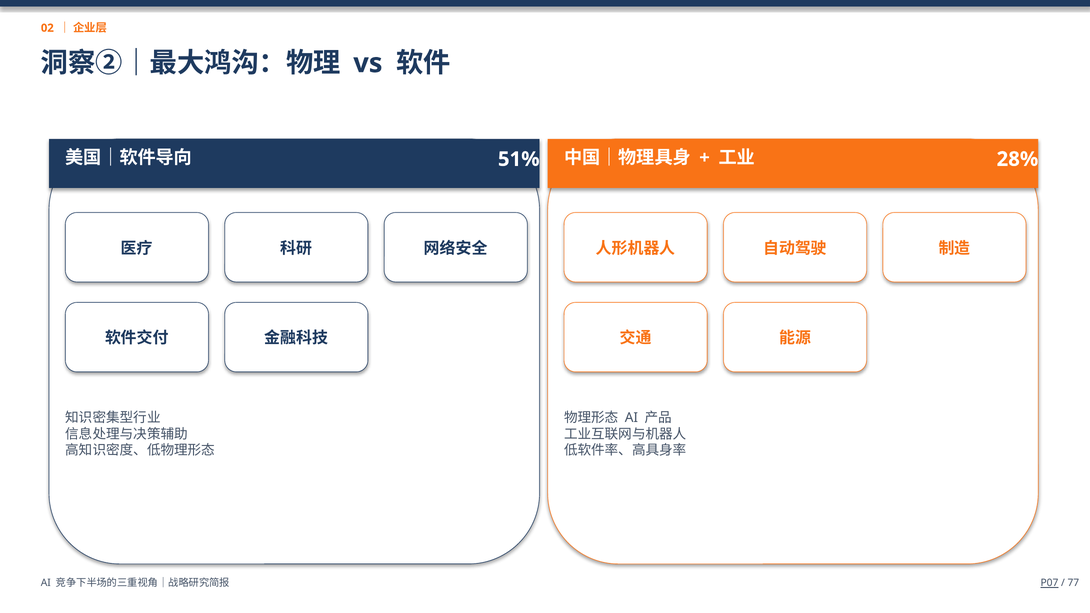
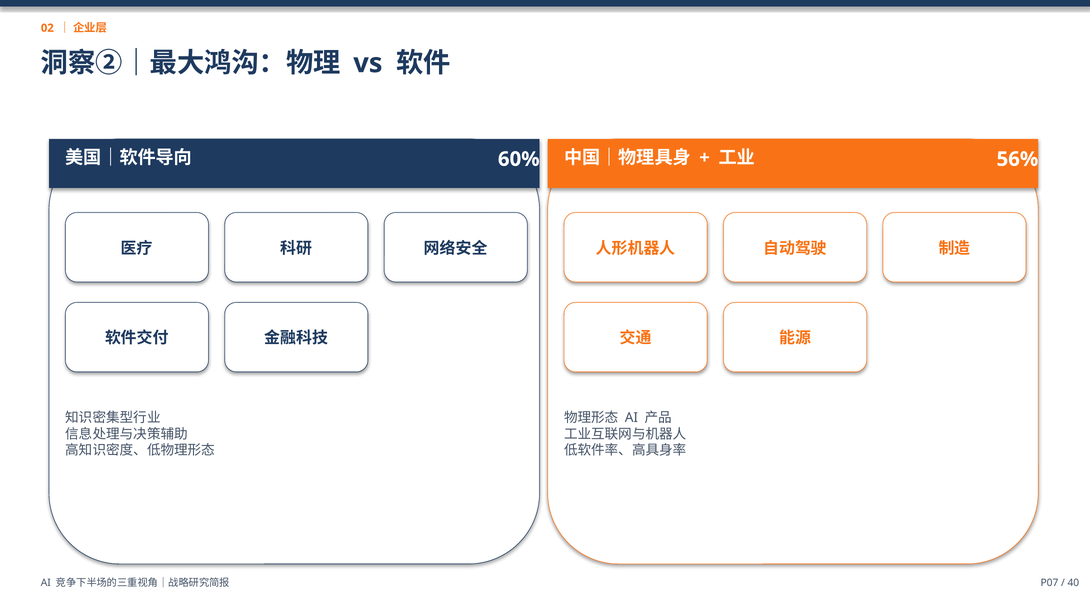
51%: 51% -> 60% (519, 159)
28%: 28% -> 56% (1017, 159)
P07 underline: present -> none (1050, 583)
77: 77 -> 40 (1073, 583)
